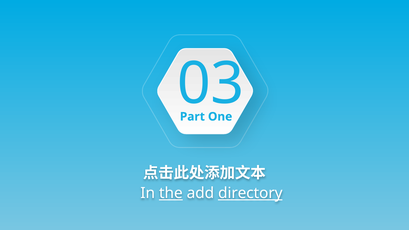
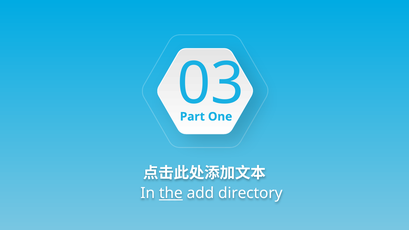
directory underline: present -> none (250, 193)
